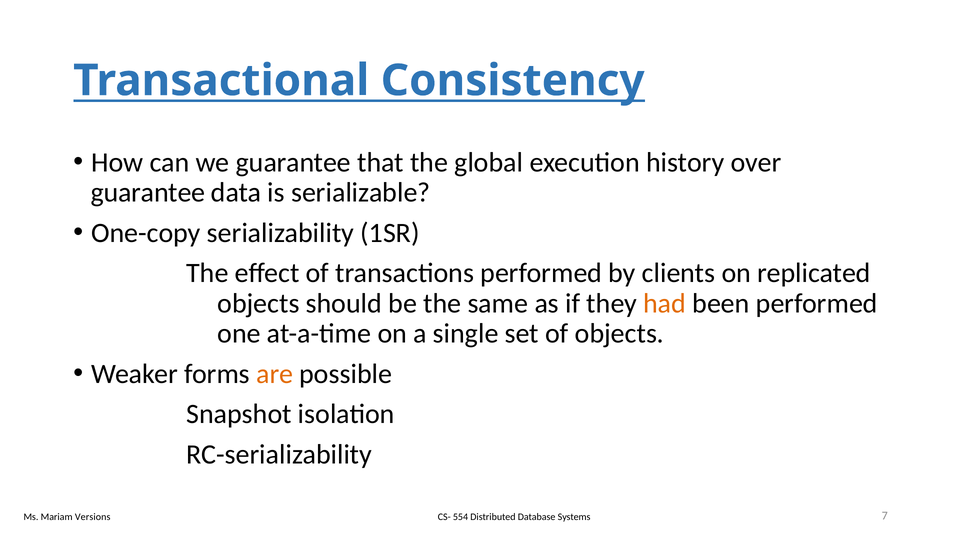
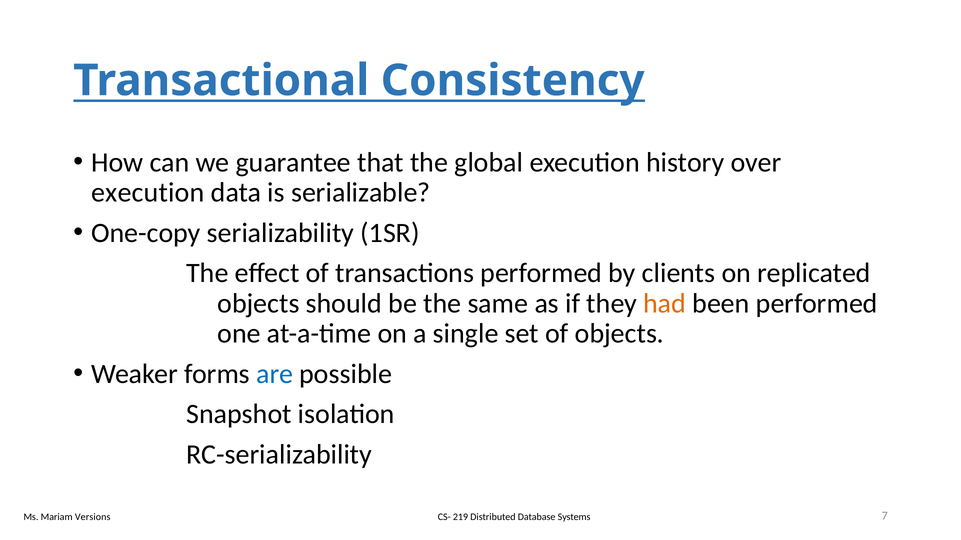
guarantee: guarantee -> execution (148, 193)
are colour: orange -> blue (275, 374)
554: 554 -> 219 (461, 518)
